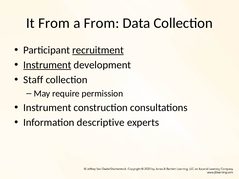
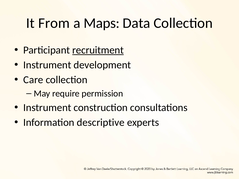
a From: From -> Maps (102, 23)
Instrument underline: present -> none (47, 65)
Staff: Staff -> Care (33, 80)
